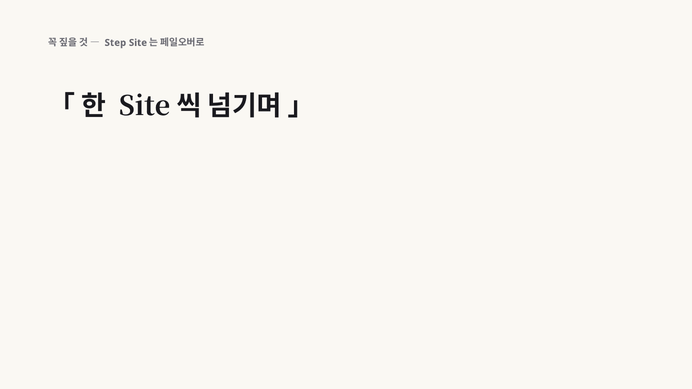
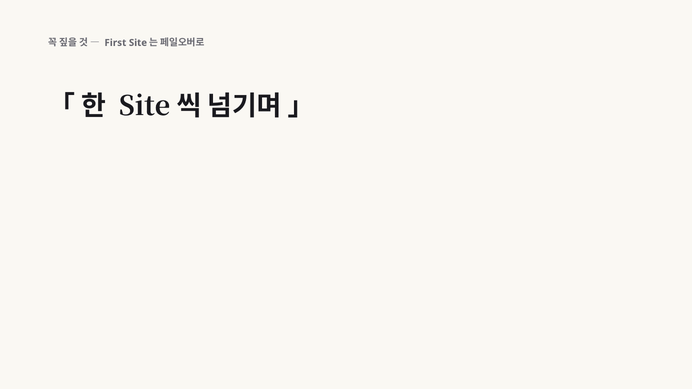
Step: Step -> First (115, 43)
